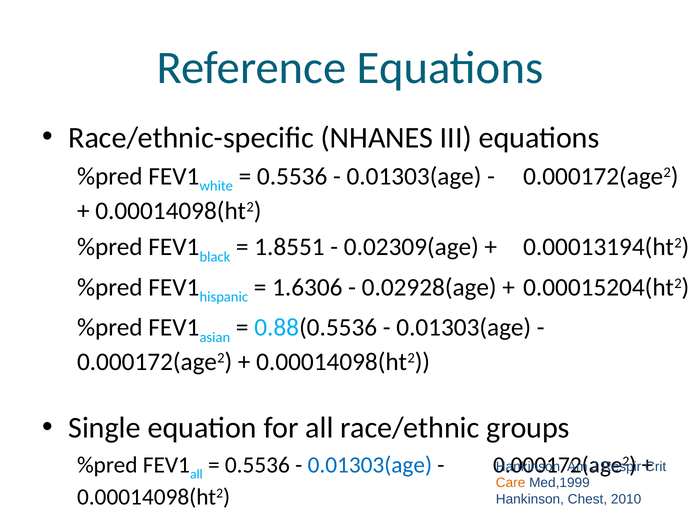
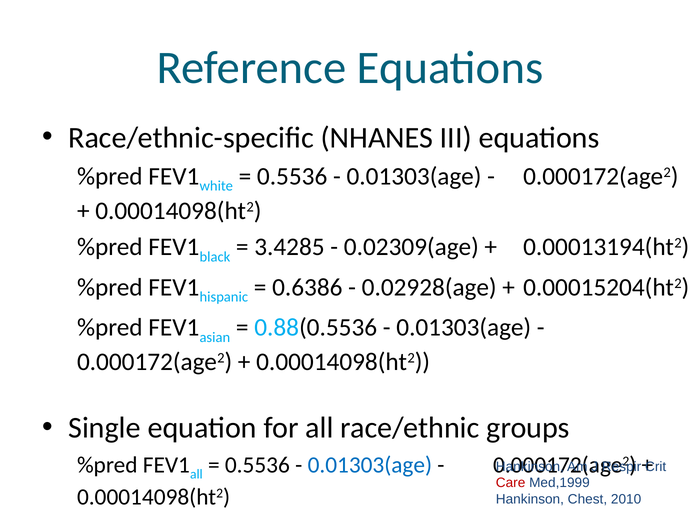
1.8551: 1.8551 -> 3.4285 (289, 247)
1.6306: 1.6306 -> 0.6386 (307, 287)
Care colour: orange -> red (511, 483)
